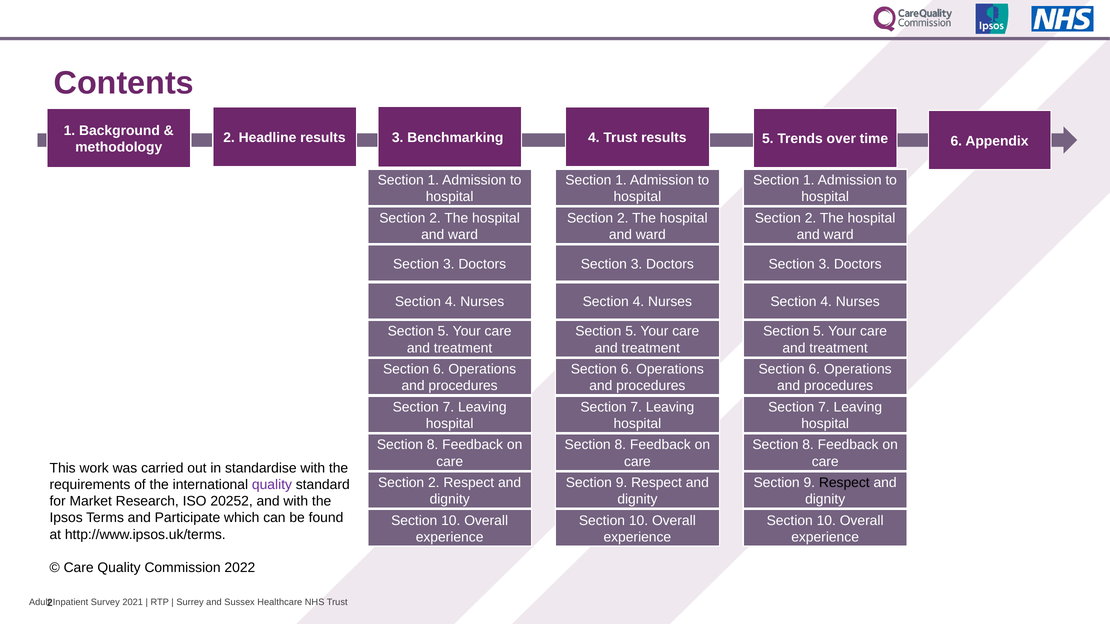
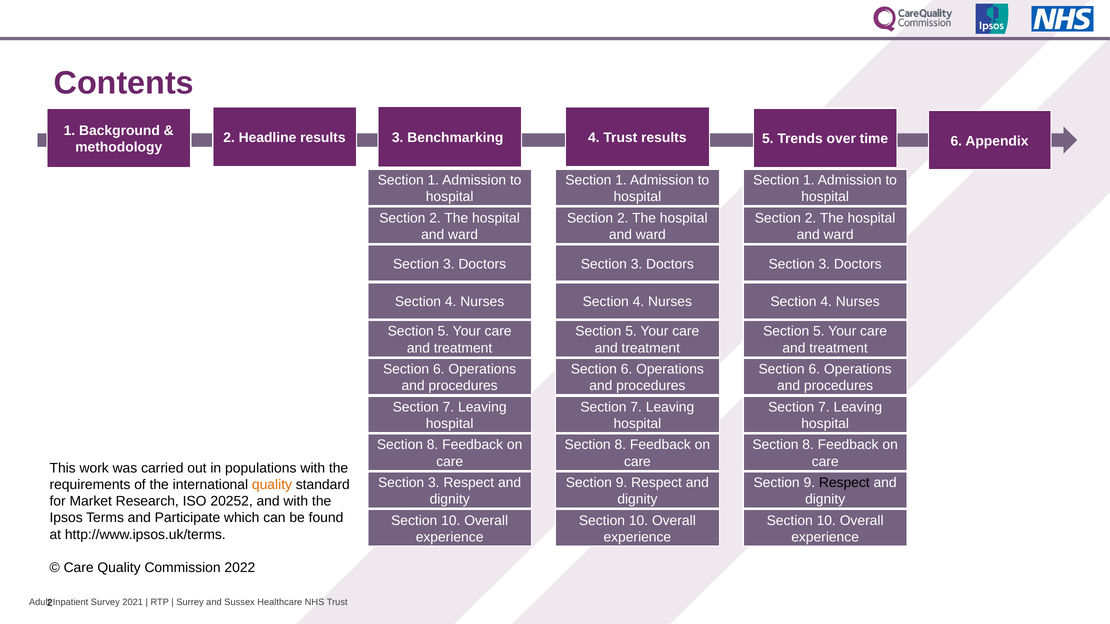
standardise: standardise -> populations (261, 468)
2: 2 -> 3 (434, 483)
quality colour: purple -> orange (272, 485)
